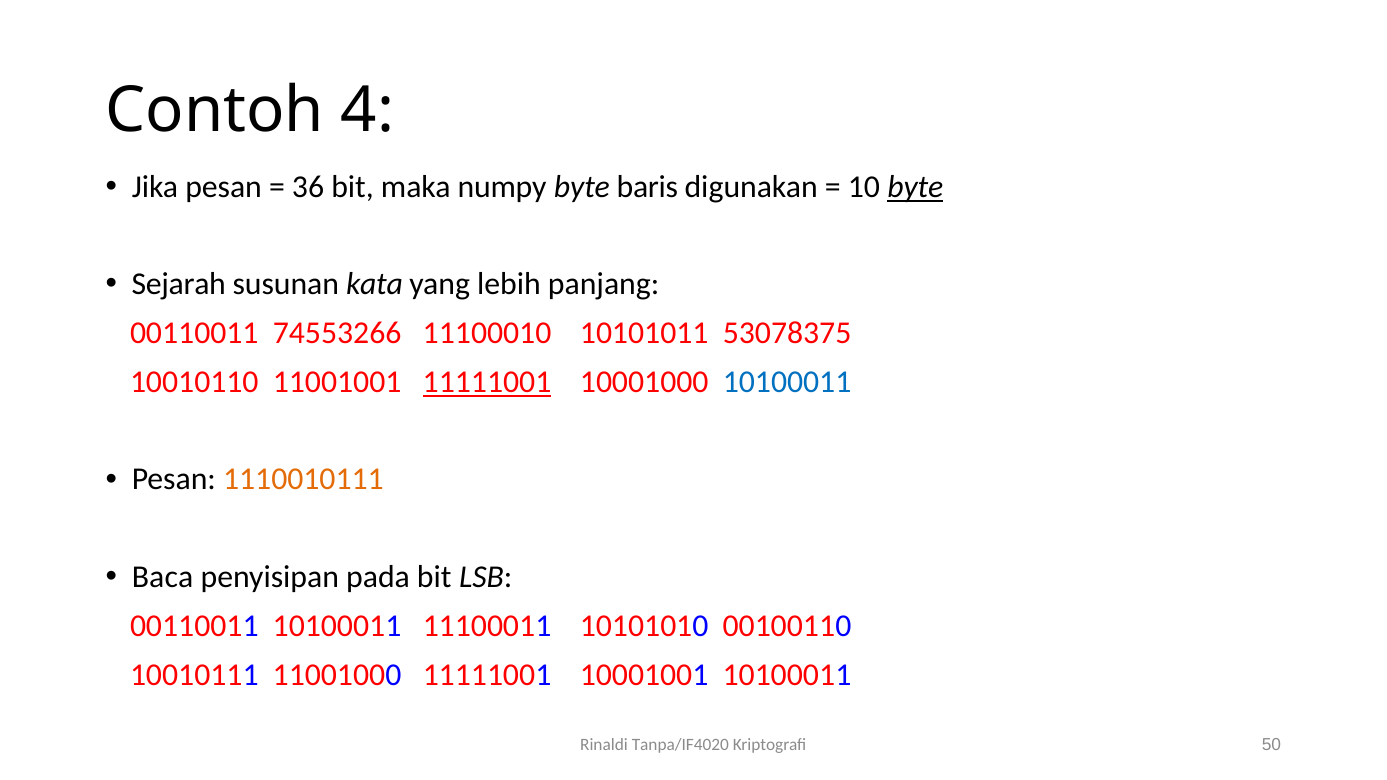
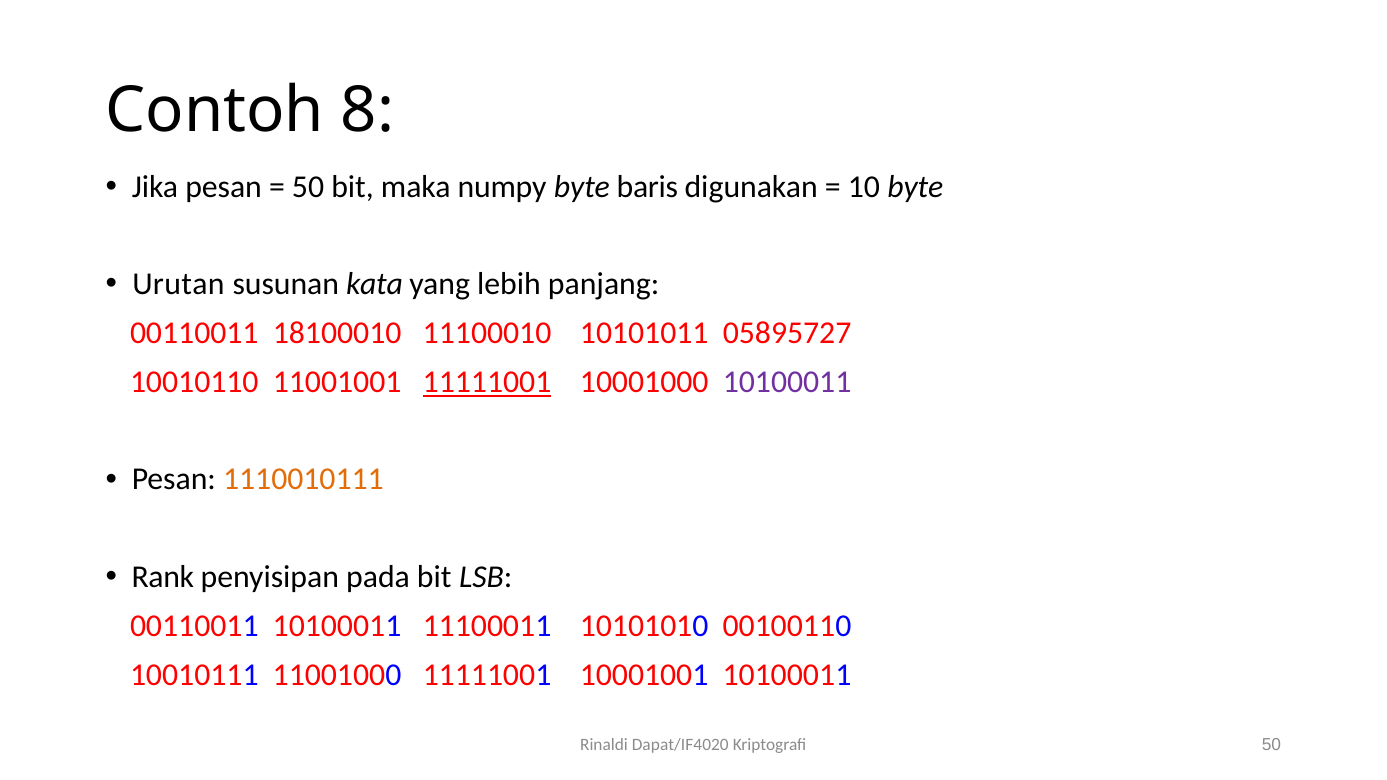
4: 4 -> 8 (367, 110)
36: 36 -> 50 (308, 187)
byte underline: present -> none (915, 187)
Sejarah: Sejarah -> Urutan (178, 285)
74553266: 74553266 -> 18100010 (337, 333)
53078375: 53078375 -> 05895727 (787, 333)
10100011 colour: blue -> purple (787, 382)
Baca: Baca -> Rank (163, 577)
Tanpa/IF4020: Tanpa/IF4020 -> Dapat/IF4020 (680, 745)
